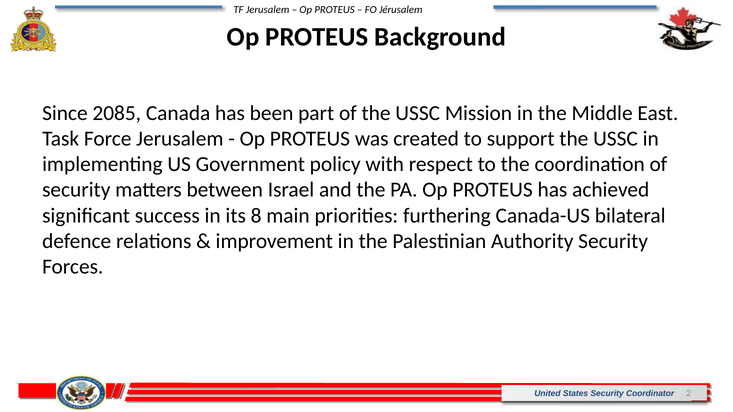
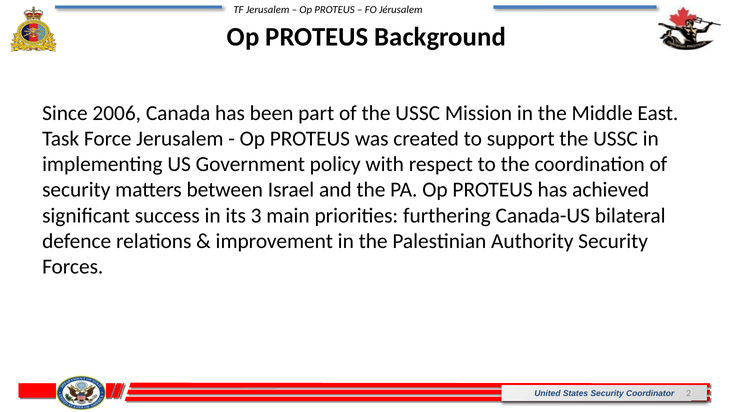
2085: 2085 -> 2006 (117, 113)
8: 8 -> 3 (256, 216)
